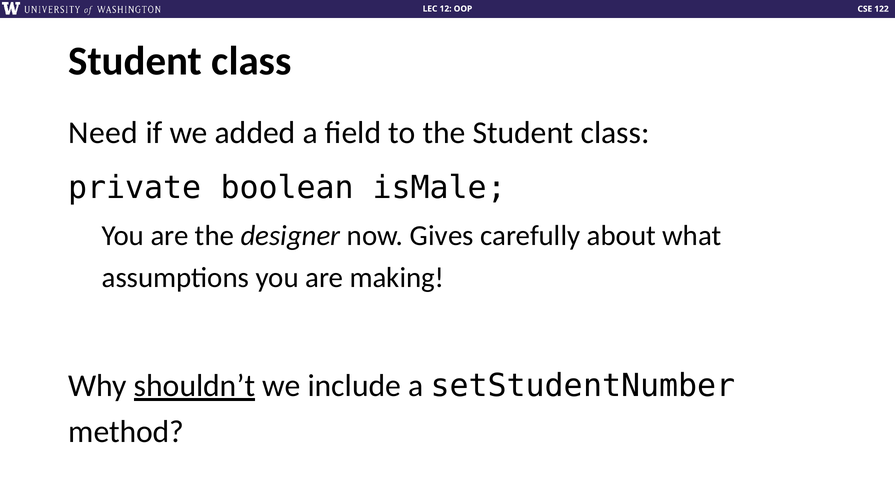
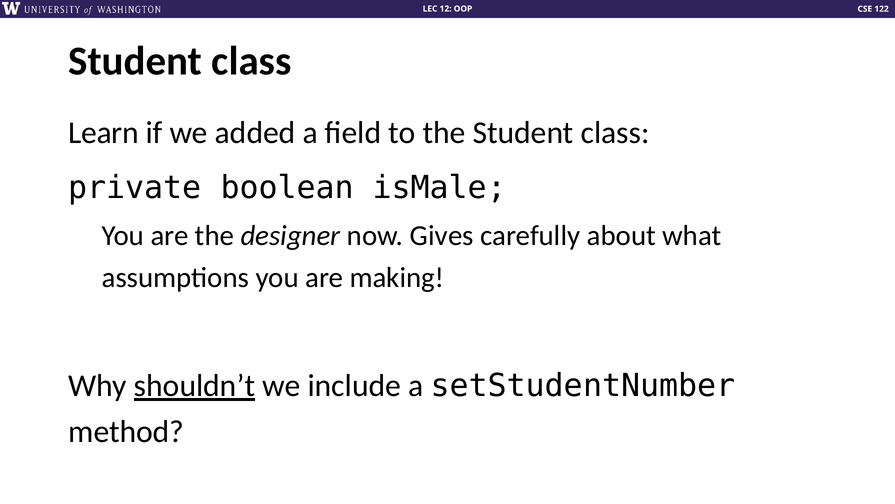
Need: Need -> Learn (103, 133)
